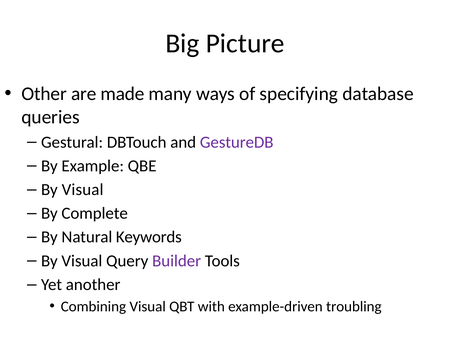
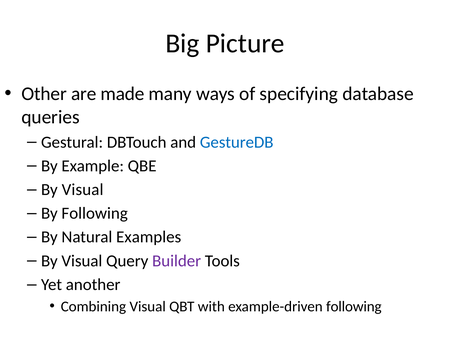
GestureDB colour: purple -> blue (237, 142)
By Complete: Complete -> Following (95, 214)
Keywords: Keywords -> Examples (149, 237)
example-driven troubling: troubling -> following (354, 307)
